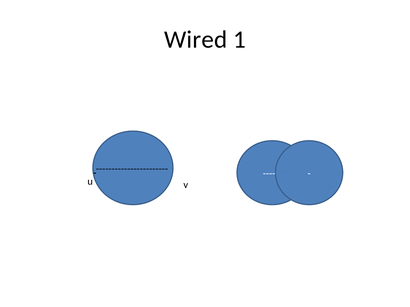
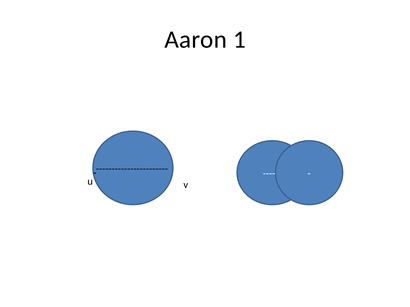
Wired: Wired -> Aaron (196, 40)
